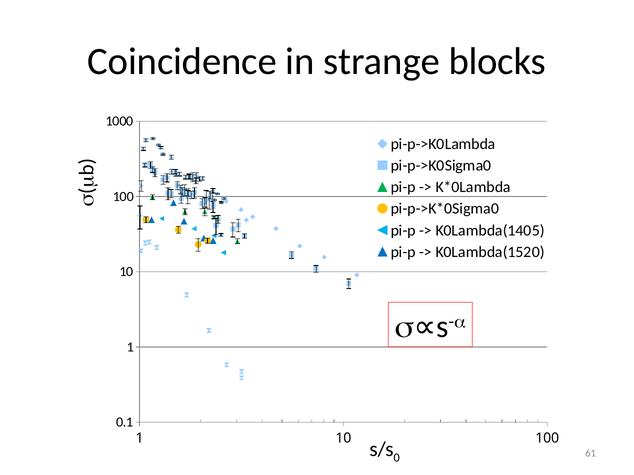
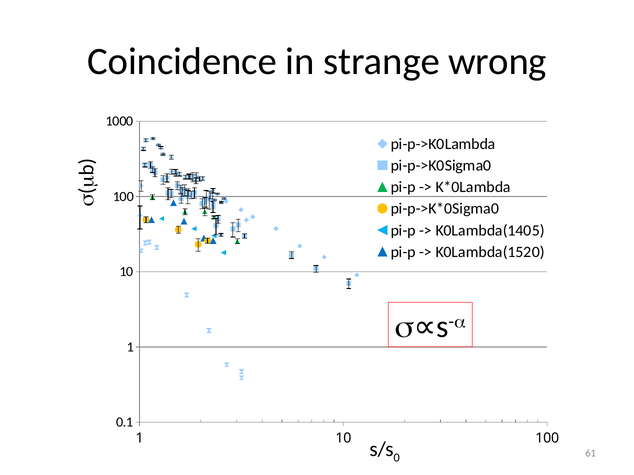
blocks: blocks -> wrong (497, 61)
